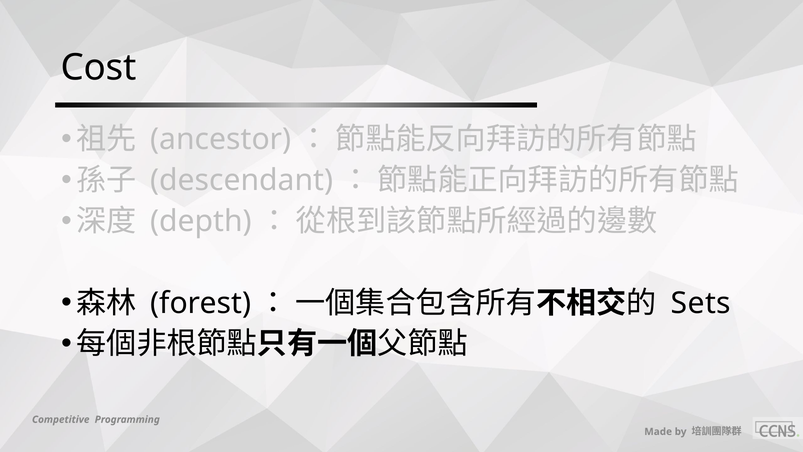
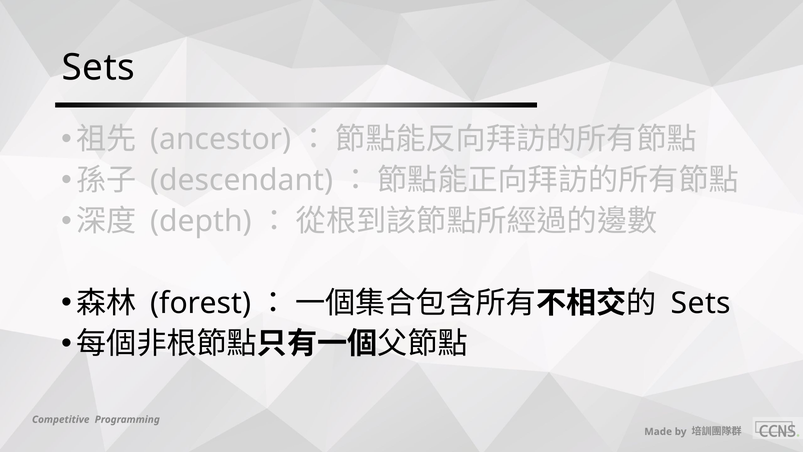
Cost: Cost -> Sets (98, 67)
